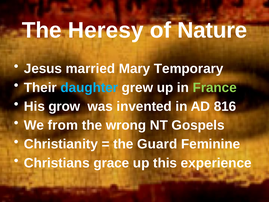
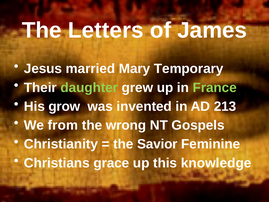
Heresy: Heresy -> Letters (106, 30)
Nature: Nature -> James (212, 30)
daughter colour: light blue -> light green (89, 87)
816: 816 -> 213 (225, 106)
Guard: Guard -> Savior (157, 144)
experience: experience -> knowledge (216, 163)
